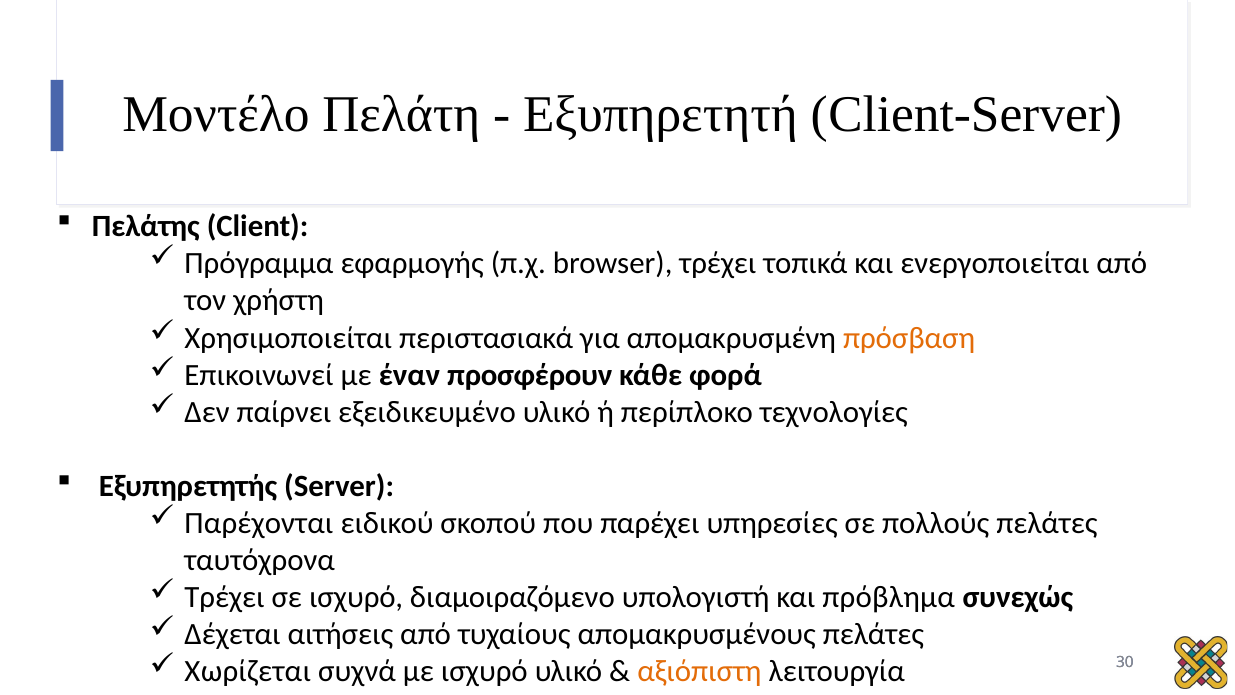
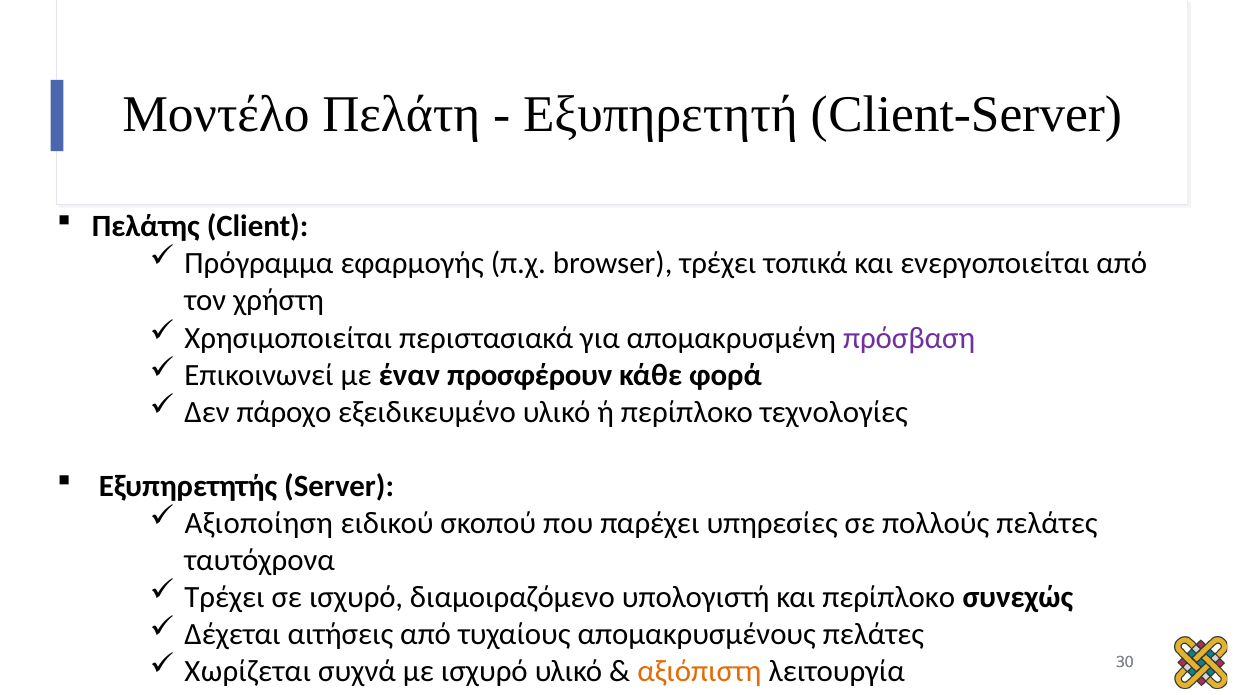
πρόσβαση colour: orange -> purple (909, 338)
παίρνει: παίρνει -> πάροχο (284, 412)
Παρέχονται: Παρέχονται -> Αξιοποίηση (259, 523)
και πρόβλημα: πρόβλημα -> περίπλοκο (889, 597)
